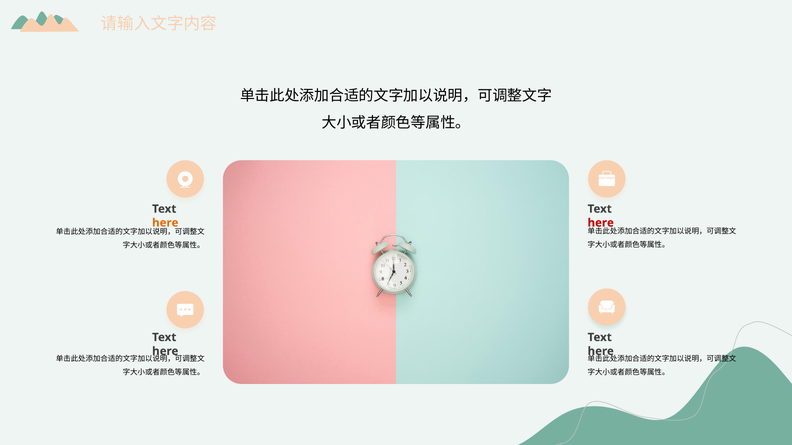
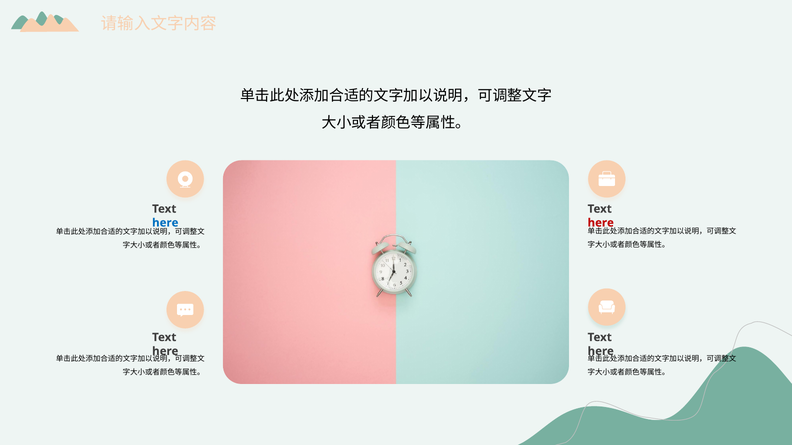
here colour: orange -> blue (165, 223)
